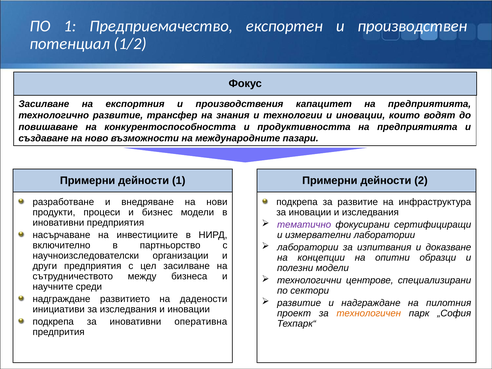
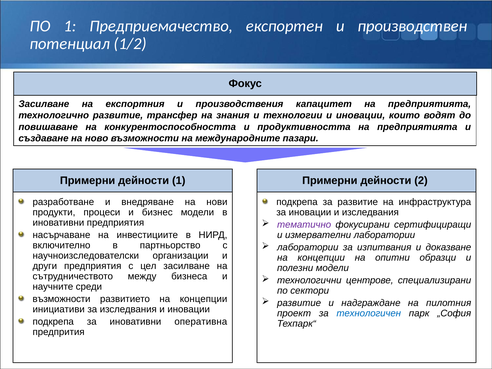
надграждане: надграждане -> възможности (62, 299)
развитието на дадености: дадености -> концепции (204, 299)
технологичен colour: orange -> blue (369, 313)
